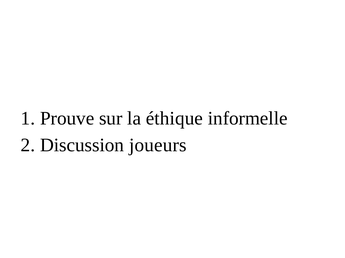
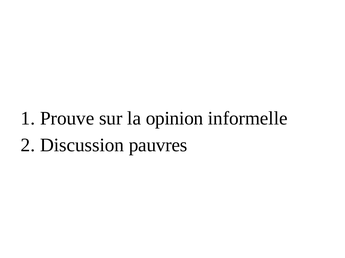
éthique: éthique -> opinion (175, 119)
joueurs: joueurs -> pauvres (158, 145)
